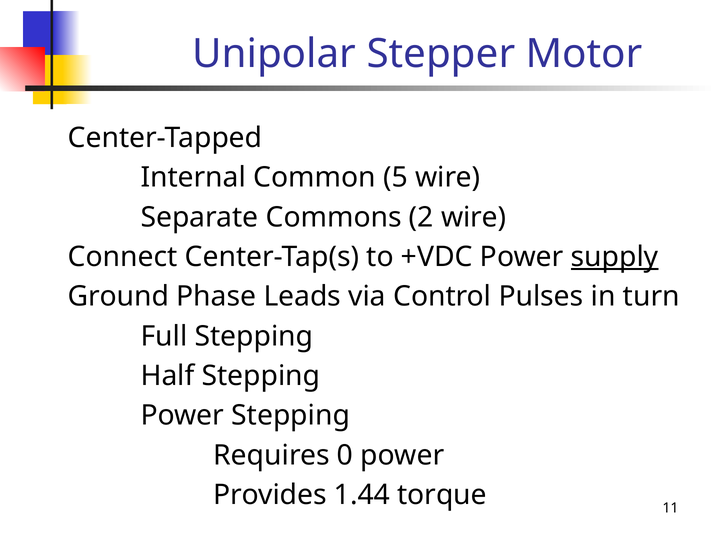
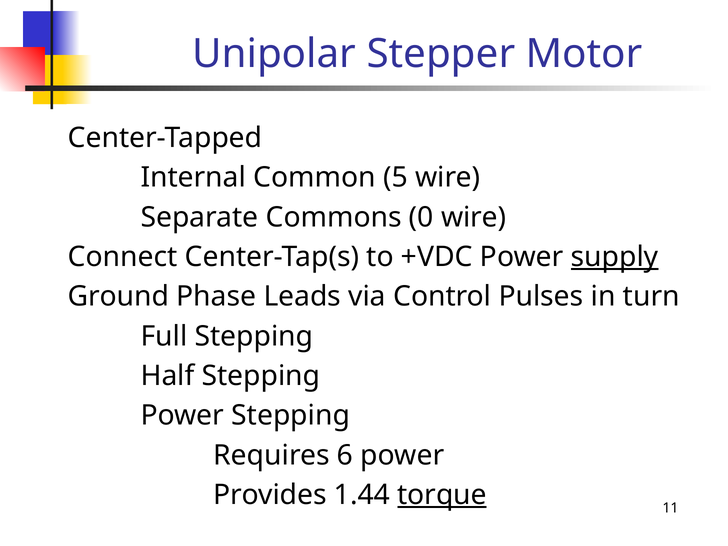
2: 2 -> 0 (421, 217)
0: 0 -> 6 (345, 455)
torque underline: none -> present (442, 495)
